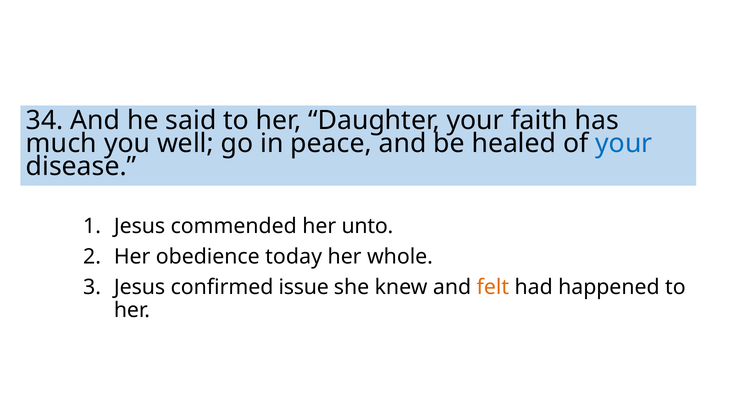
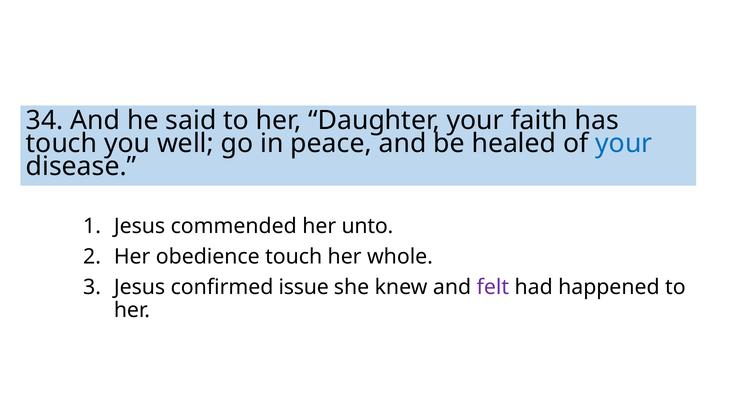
much: much -> touch (62, 144)
obedience today: today -> touch (294, 256)
felt colour: orange -> purple (493, 287)
